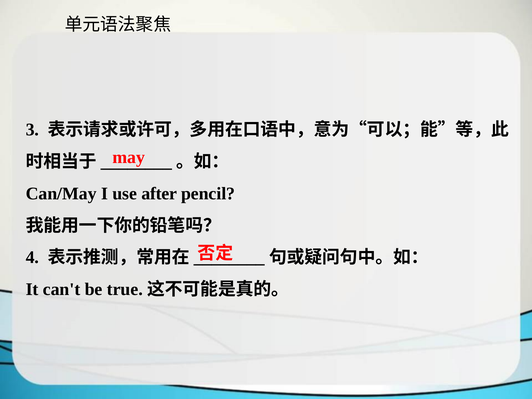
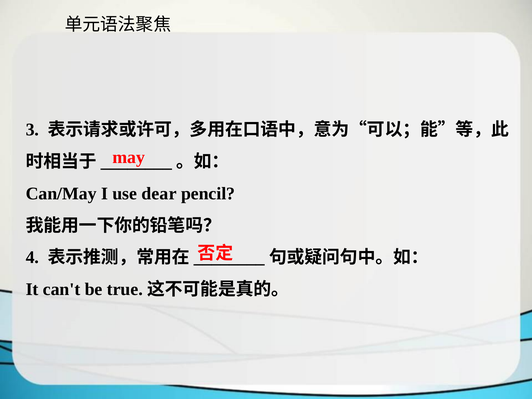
after: after -> dear (159, 194)
